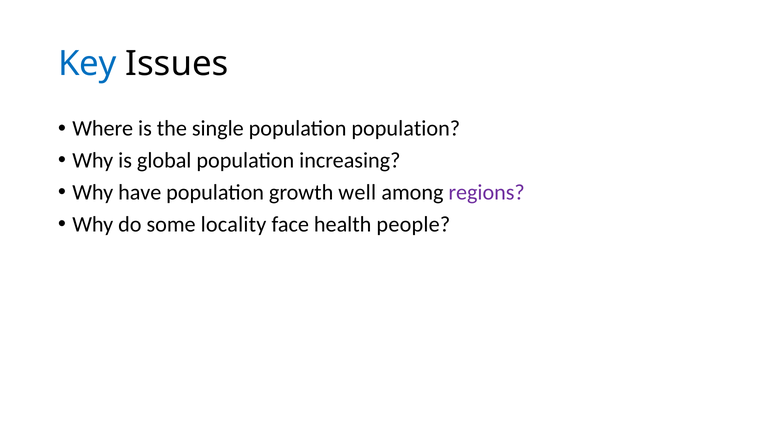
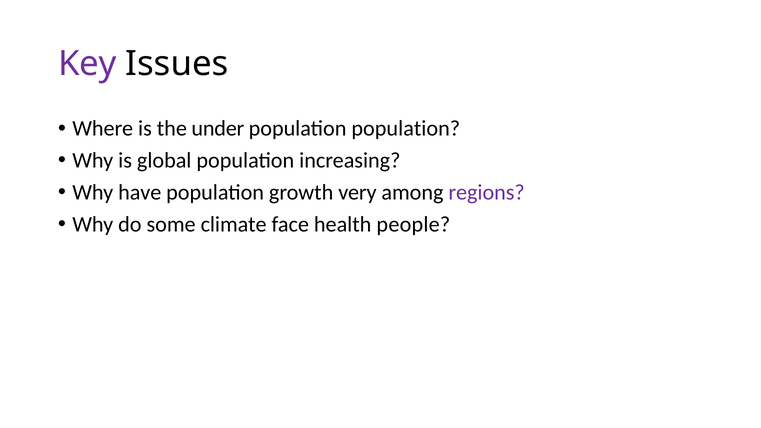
Key colour: blue -> purple (87, 64)
single: single -> under (218, 129)
well: well -> very (357, 192)
locality: locality -> climate (234, 224)
